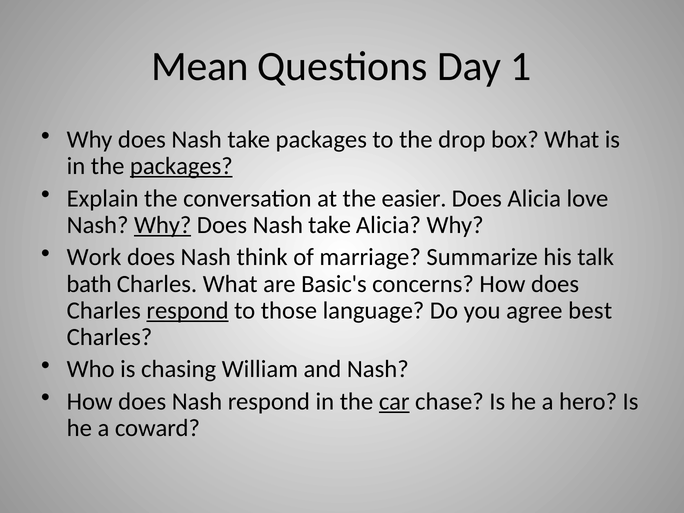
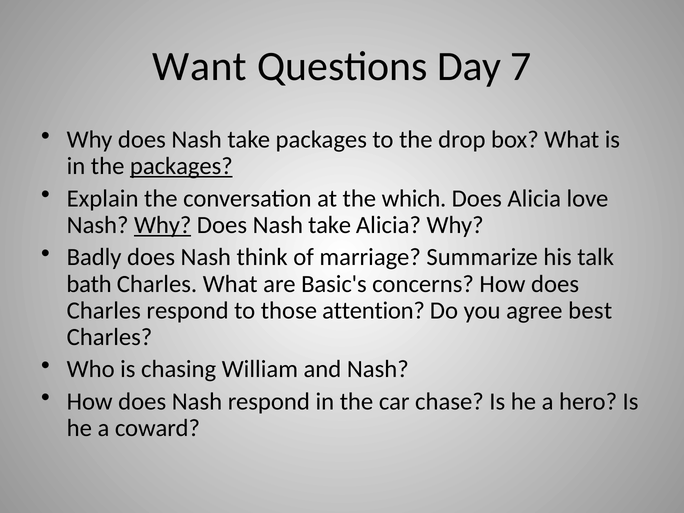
Mean: Mean -> Want (200, 66)
1: 1 -> 7 (521, 66)
easier: easier -> which (414, 198)
Work: Work -> Badly (94, 257)
respond underline: present -> none (188, 311)
language: language -> attention (374, 311)
car underline: present -> none (394, 401)
